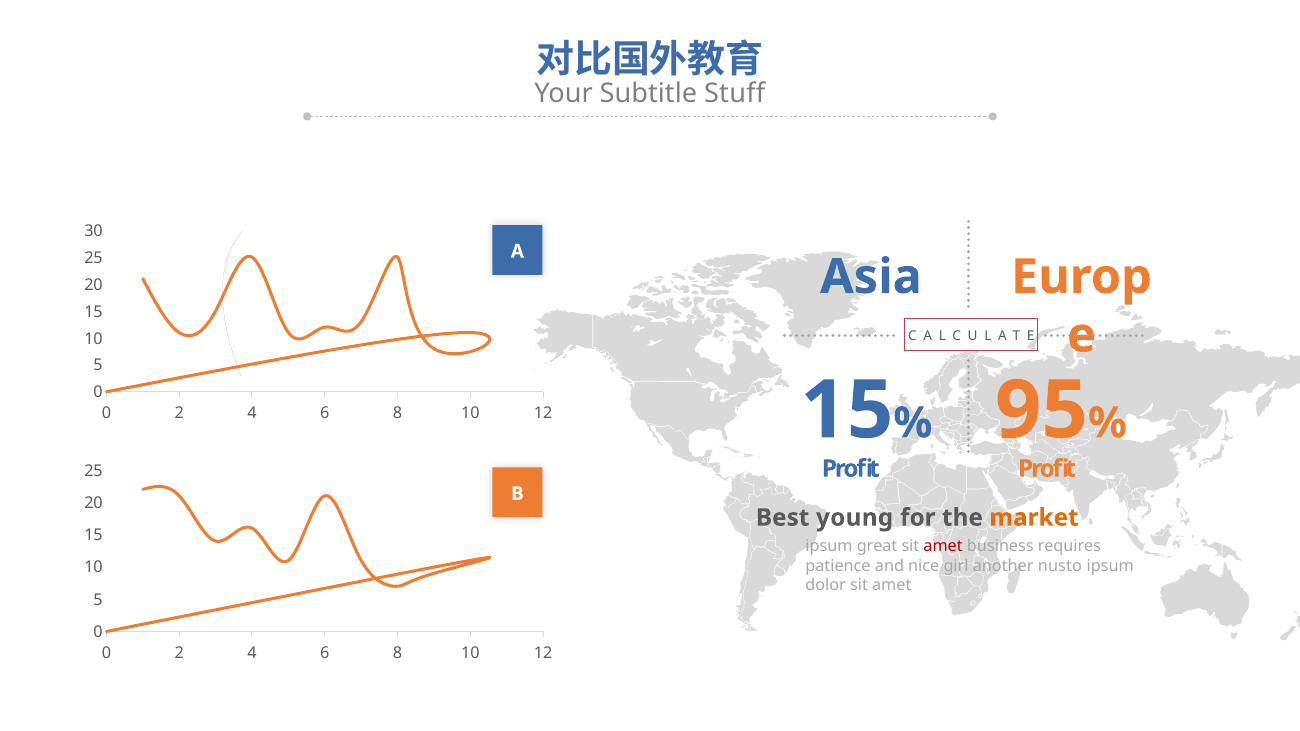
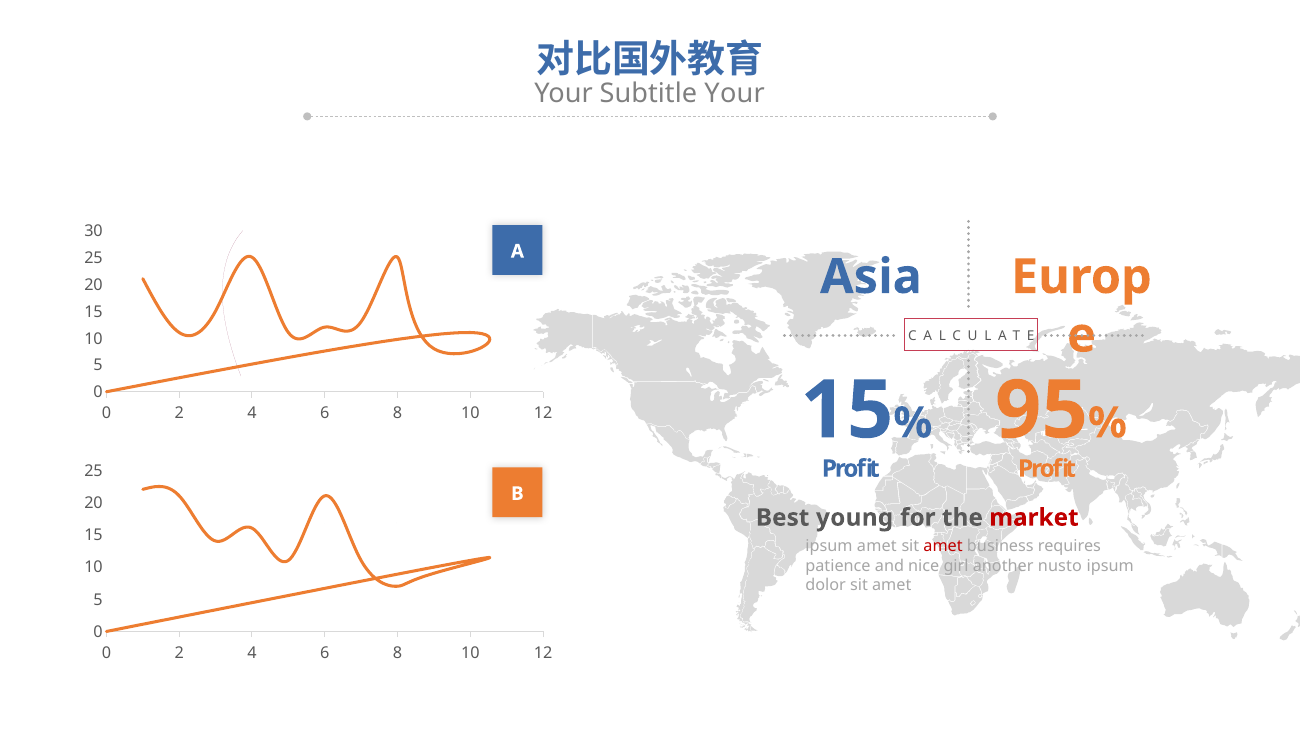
Subtitle Stuff: Stuff -> Your (735, 93)
market colour: orange -> red (1034, 518)
ipsum great: great -> amet (877, 546)
